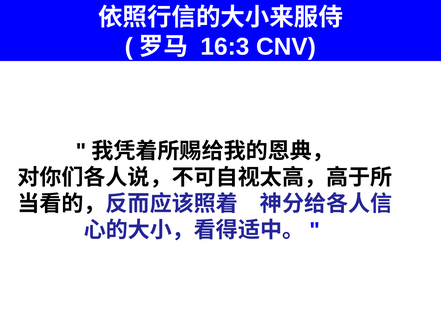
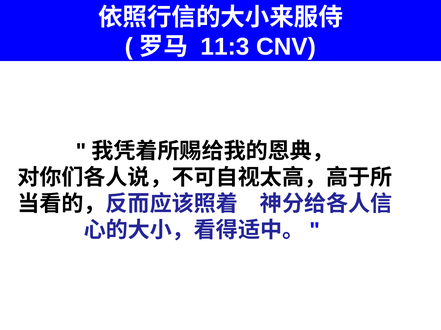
16:3: 16:3 -> 11:3 (225, 47)
